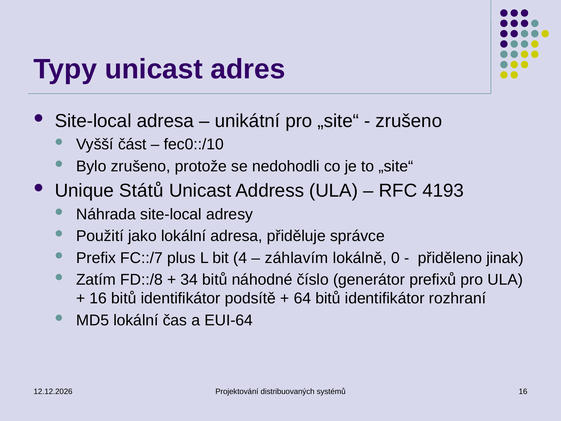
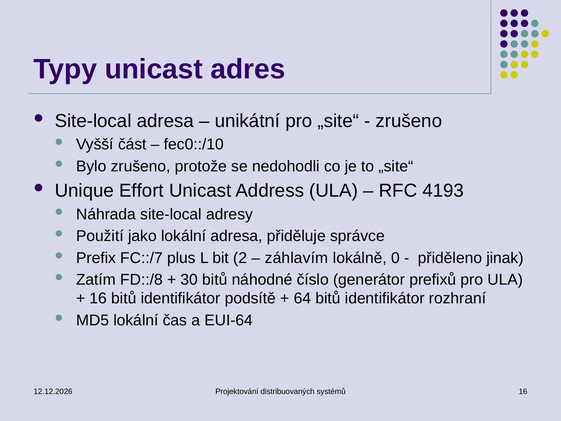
Států: Států -> Effort (141, 191)
4: 4 -> 2 (240, 258)
34: 34 -> 30 (189, 280)
